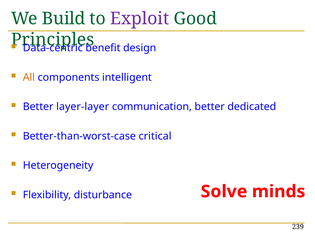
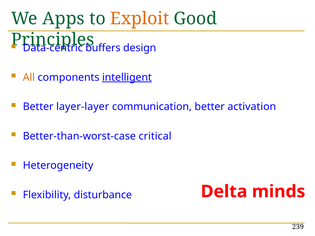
Build: Build -> Apps (63, 19)
Exploit colour: purple -> orange (140, 19)
benefit: benefit -> buffers (103, 48)
intelligent underline: none -> present (127, 77)
dedicated: dedicated -> activation (252, 107)
Solve: Solve -> Delta (224, 192)
